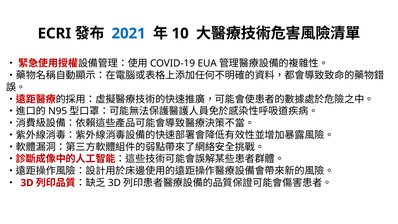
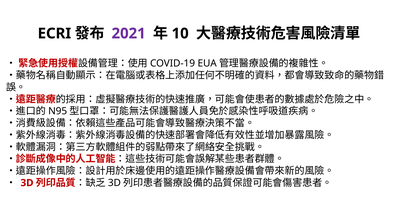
2021 colour: blue -> purple (129, 33)
